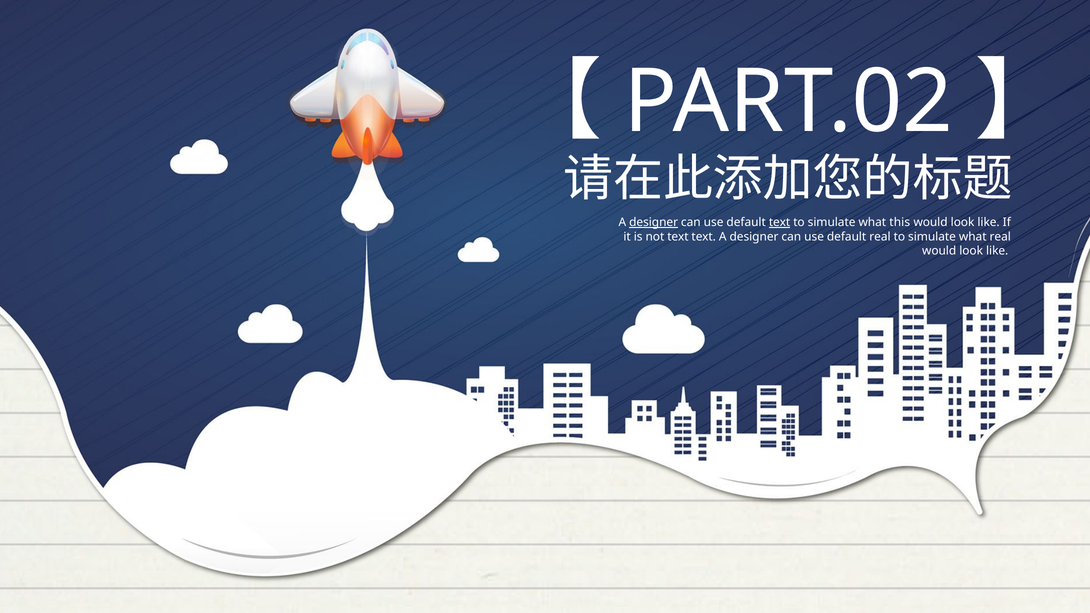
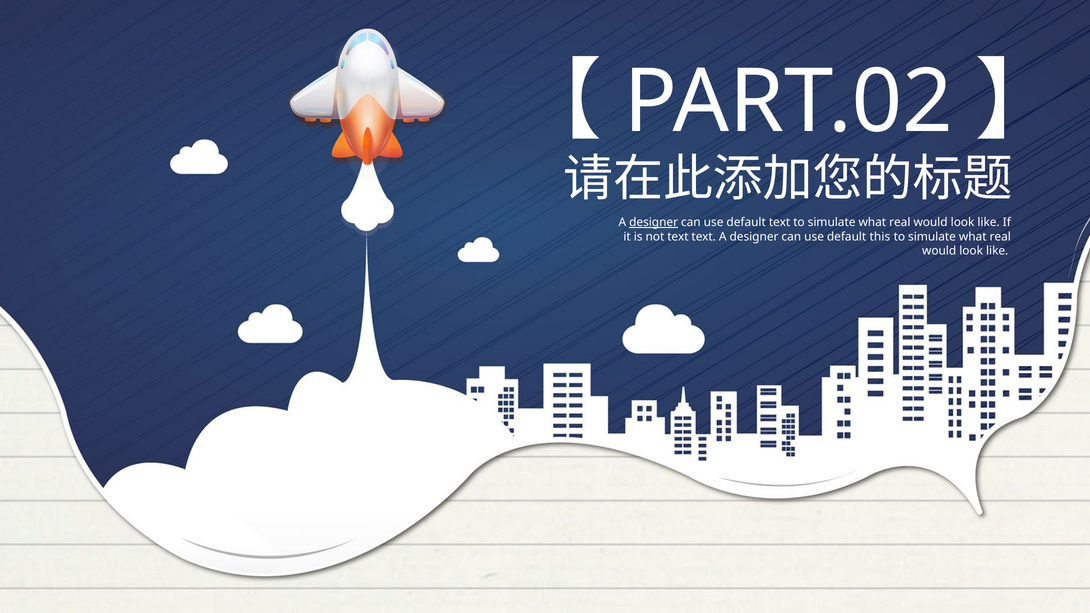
text underline: present -> none (780, 222)
this: this -> real (900, 222)
default real: real -> this (880, 237)
